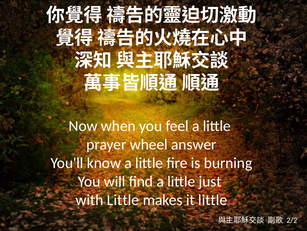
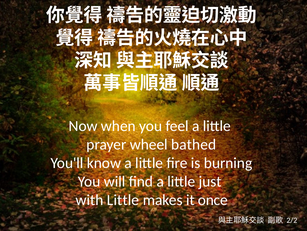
answer: answer -> bathed (194, 144)
it little: little -> once (213, 199)
